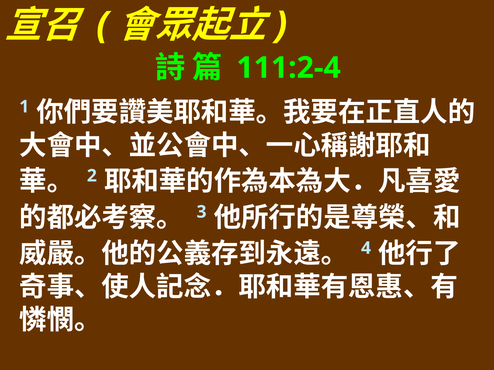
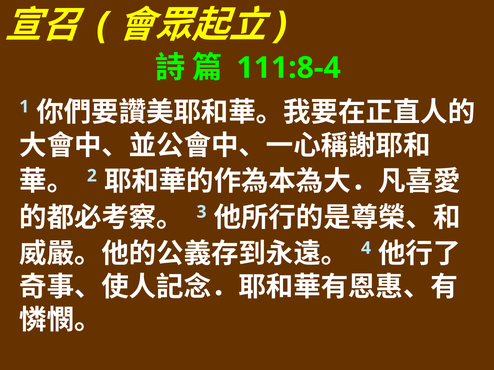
111:2-4: 111:2-4 -> 111:8-4 (289, 68)
